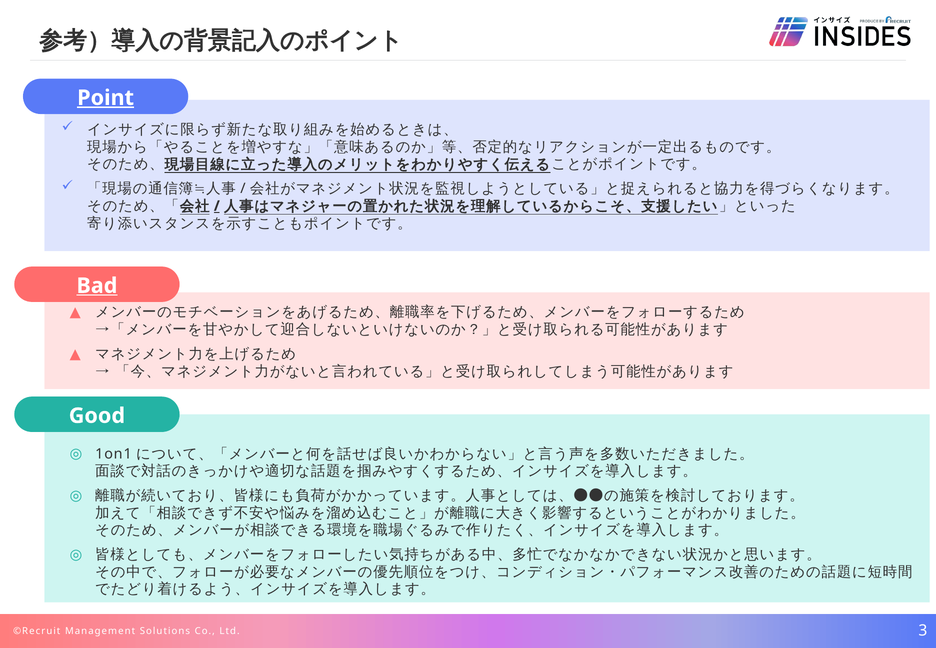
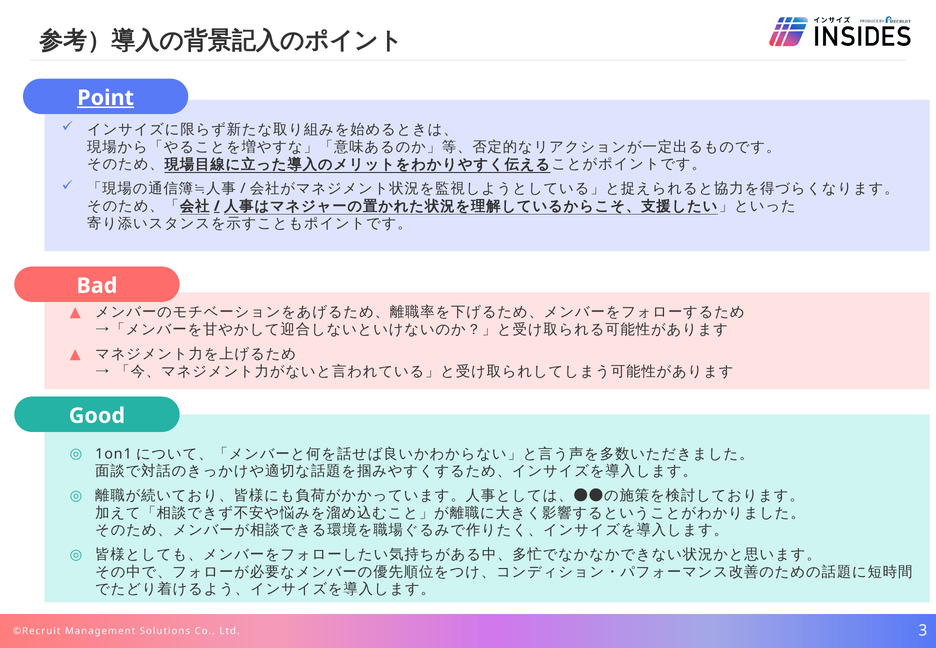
Bad underline: present -> none (97, 286)
